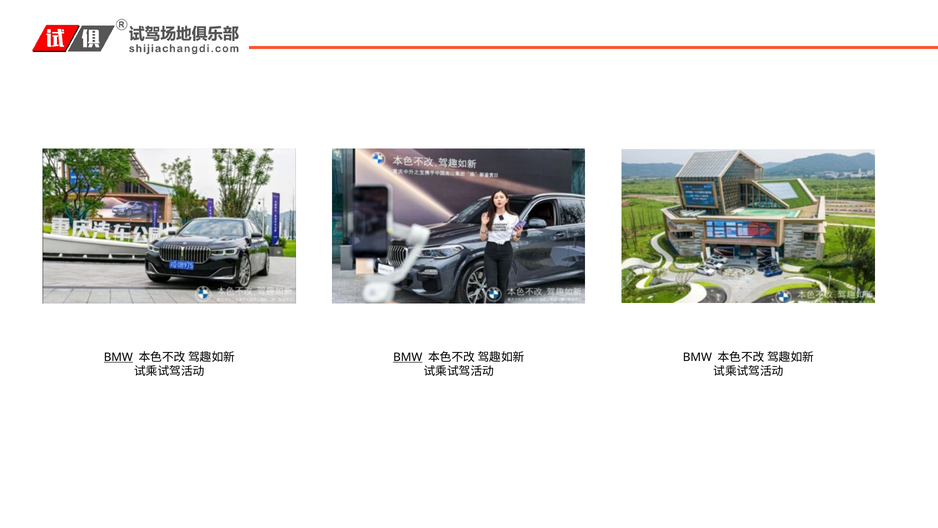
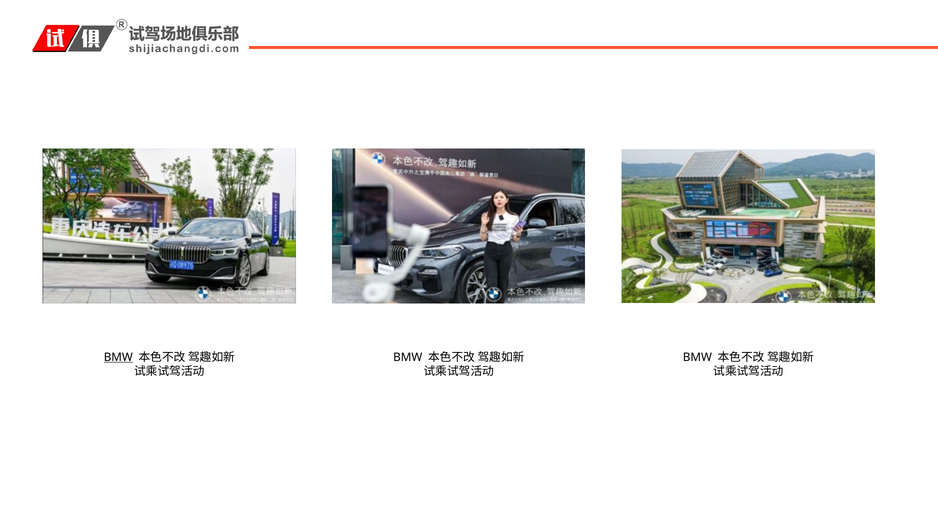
BMW underline: present -> none (408, 357)
